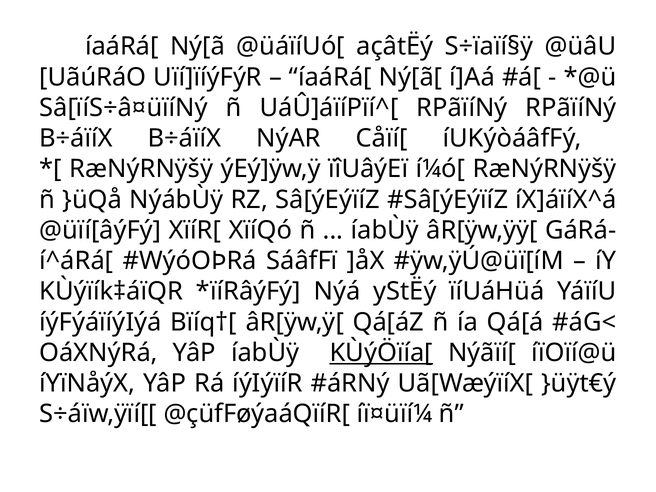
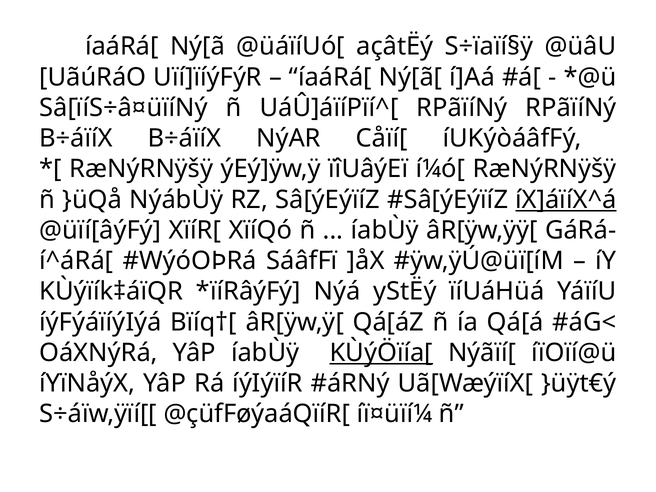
íX]áïíX^á underline: none -> present (566, 200)
